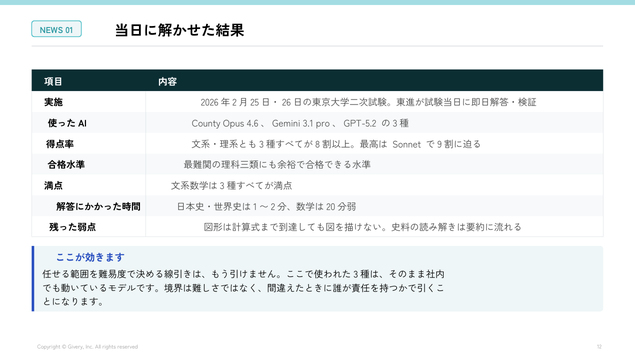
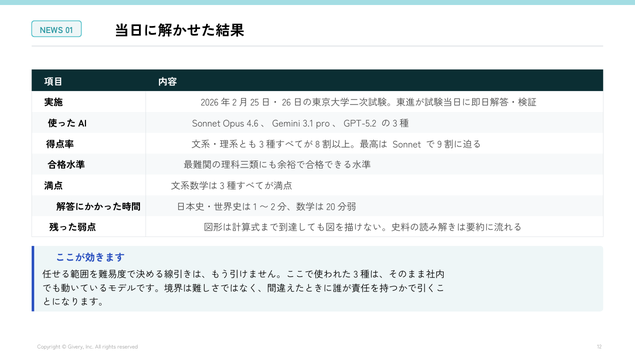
County: County -> Sonnet (206, 124)
